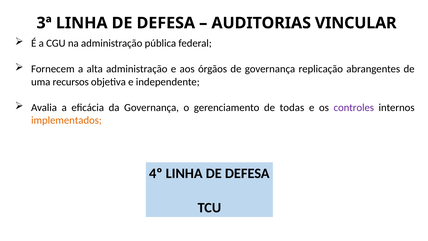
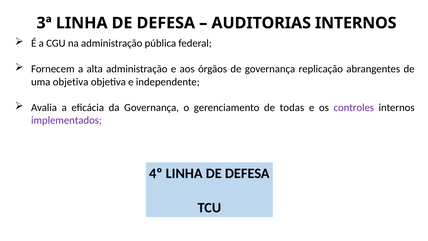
AUDITORIAS VINCULAR: VINCULAR -> INTERNOS (356, 23)
uma recursos: recursos -> objetiva (71, 82)
implementados colour: orange -> purple (66, 120)
